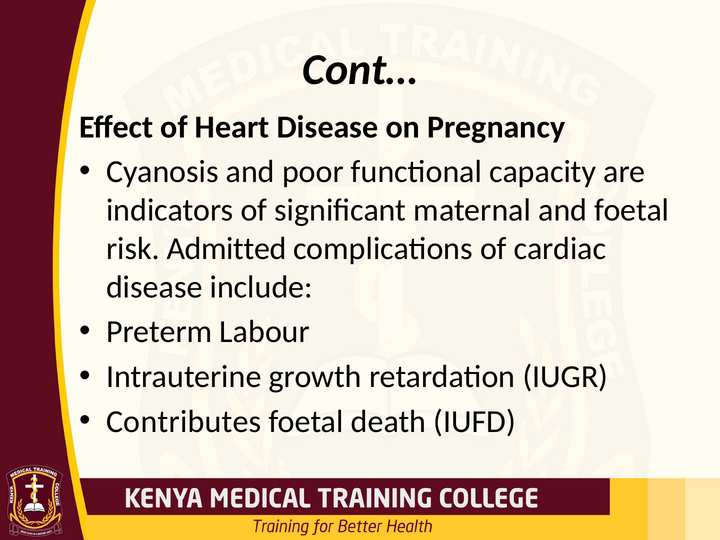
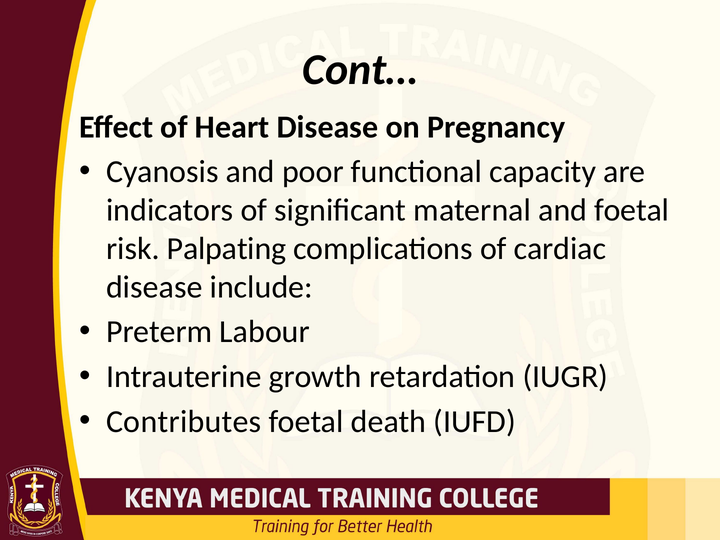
Admitted: Admitted -> Palpating (227, 249)
